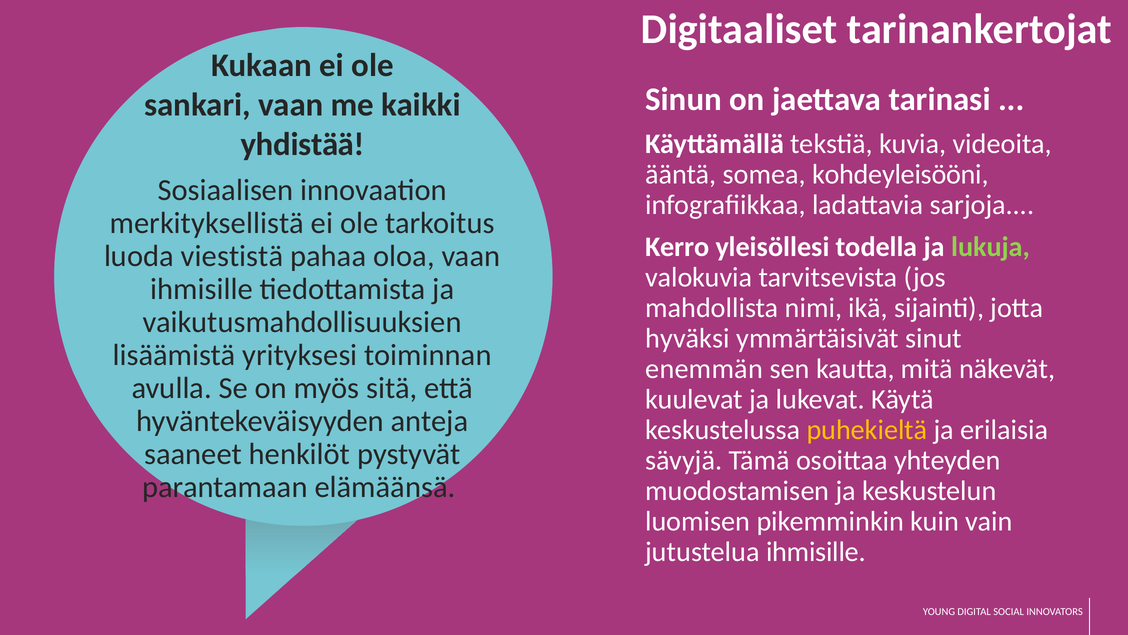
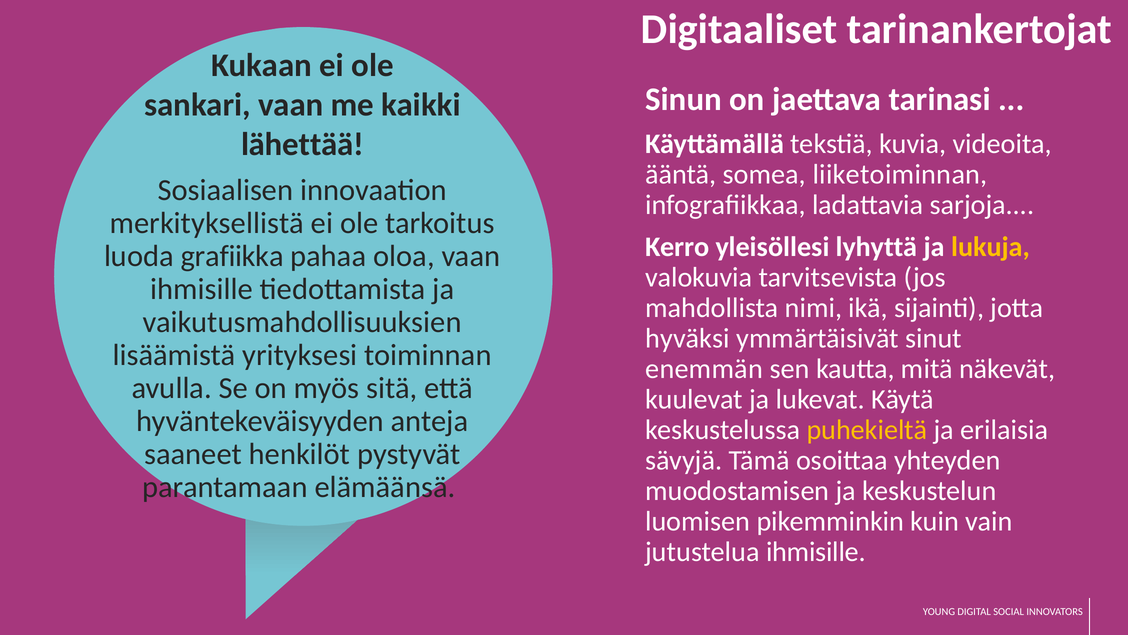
yhdistää: yhdistää -> lähettää (303, 144)
kohdeyleisööni: kohdeyleisööni -> liiketoiminnan (900, 174)
todella: todella -> lyhyttä (877, 247)
lukuja colour: light green -> yellow (991, 247)
viestistä: viestistä -> grafiikka (232, 256)
